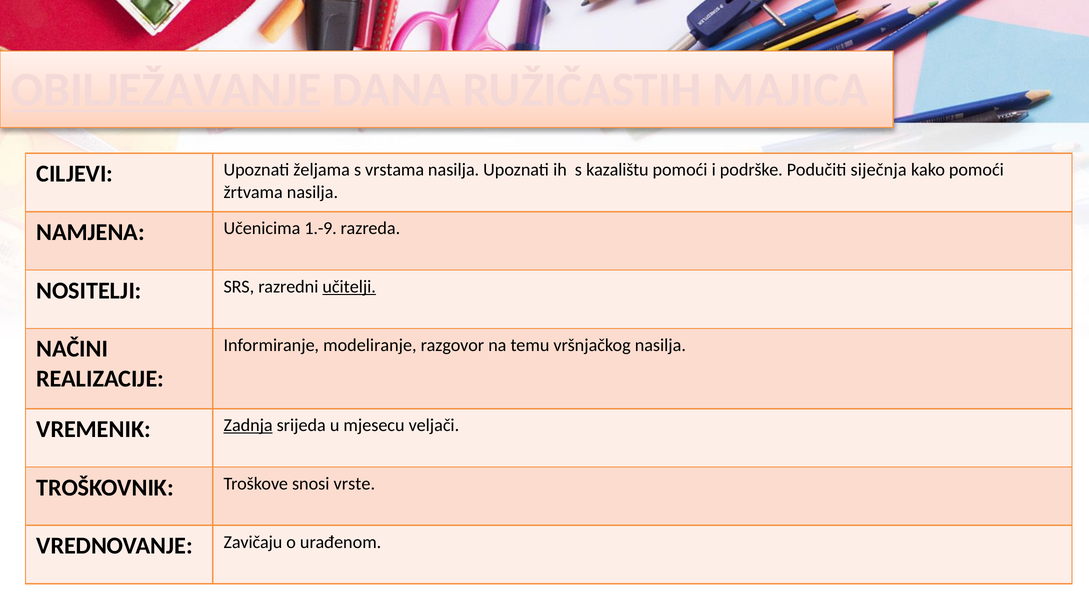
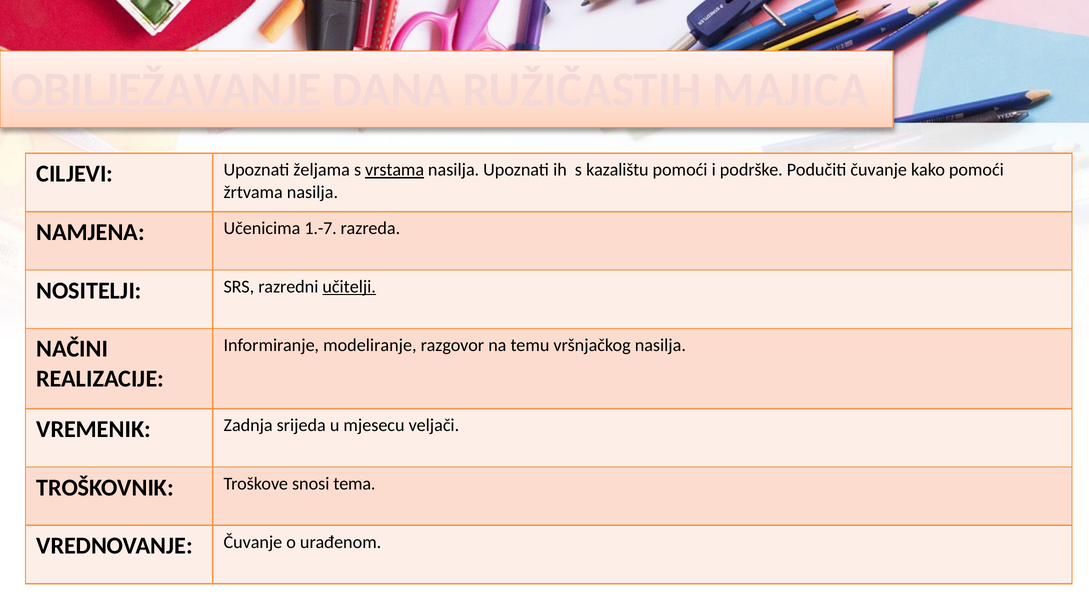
vrstama underline: none -> present (395, 170)
Podučiti siječnja: siječnja -> čuvanje (879, 170)
1.-9: 1.-9 -> 1.-7 (321, 228)
Zadnja underline: present -> none (248, 425)
vrste: vrste -> tema (354, 483)
VREDNOVANJE Zavičaju: Zavičaju -> Čuvanje (253, 542)
